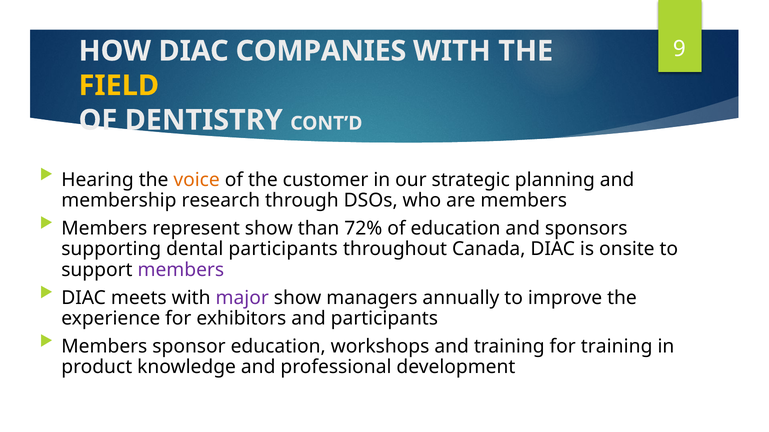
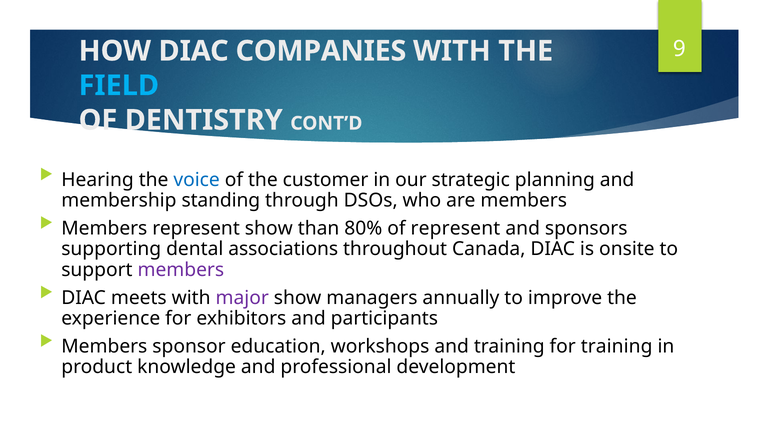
FIELD colour: yellow -> light blue (119, 86)
voice colour: orange -> blue (197, 180)
research: research -> standing (221, 201)
72%: 72% -> 80% (363, 229)
of education: education -> represent (455, 229)
dental participants: participants -> associations (283, 249)
